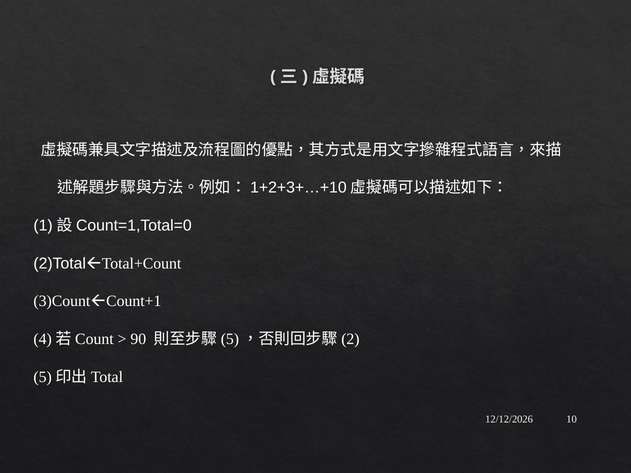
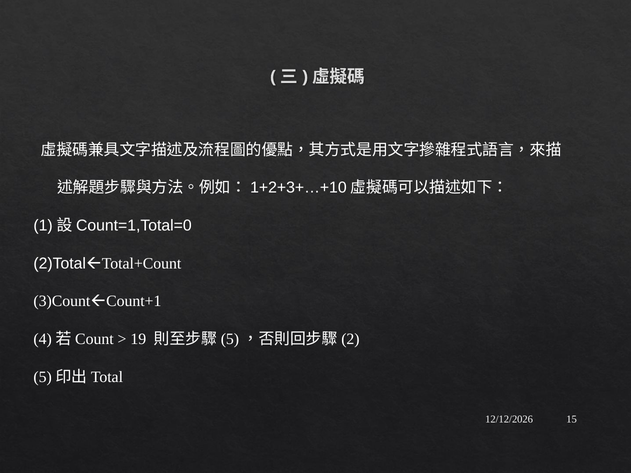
90: 90 -> 19 (138, 339)
10: 10 -> 15 (572, 419)
